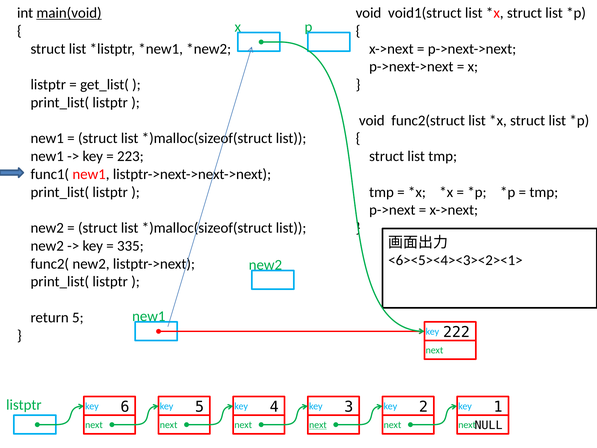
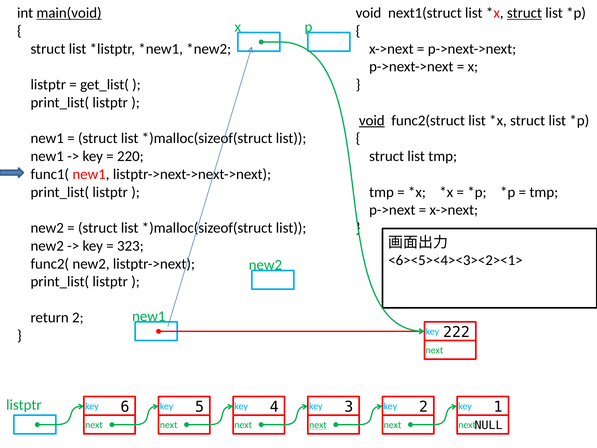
void1(struct: void1(struct -> next1(struct (425, 13)
struct underline: none -> present (524, 13)
void underline: none -> present (372, 120)
223: 223 -> 220 (130, 156)
335: 335 -> 323 (130, 246)
return 5: 5 -> 2 (78, 317)
